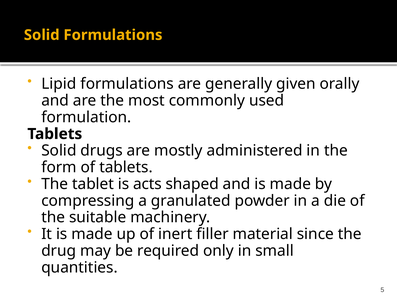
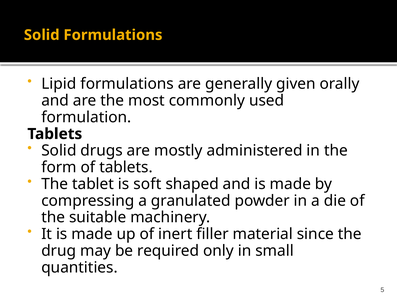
acts: acts -> soft (147, 184)
